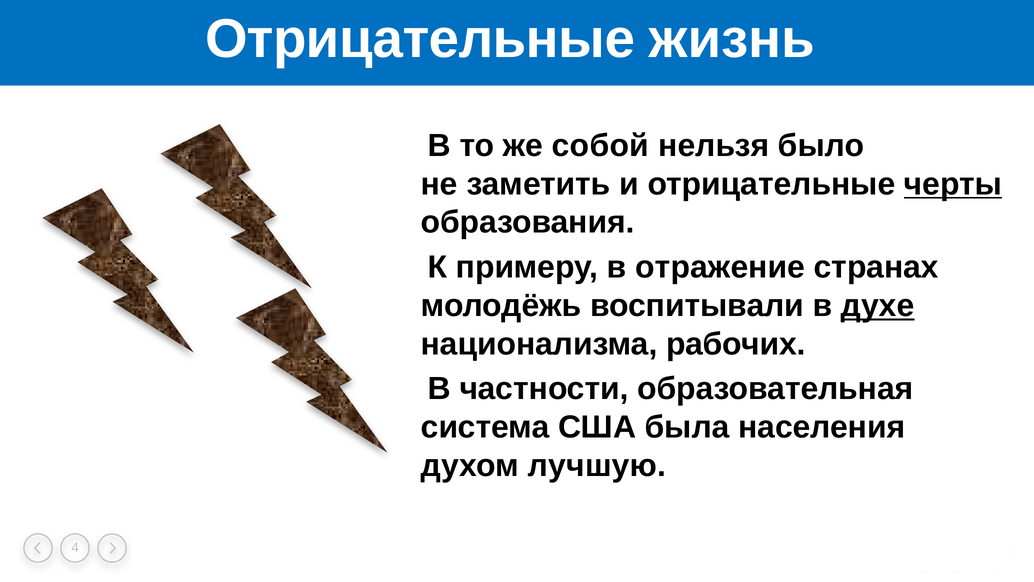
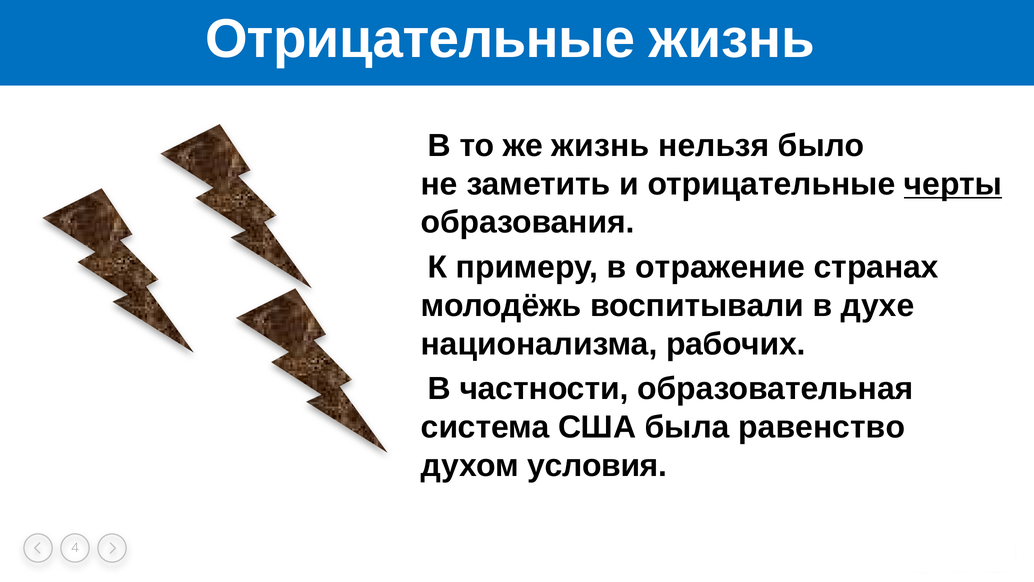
собой: собой -> жизнь (600, 146)
духе underline: present -> none (878, 306)
населения: населения -> равенство (822, 427)
лучшую: лучшую -> условия (597, 465)
